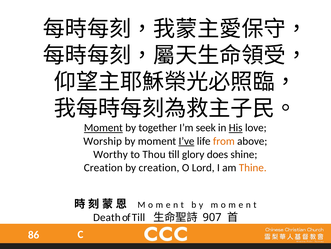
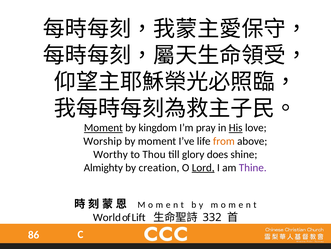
together: together -> kingdom (158, 127)
seek: seek -> pray (206, 127)
I’ve underline: present -> none (187, 141)
Creation: Creation -> Almighty (103, 167)
Lord underline: none -> present (203, 167)
Thine colour: orange -> purple (253, 167)
Death: Death -> World (107, 217)
of Till: Till -> Lift (139, 217)
907: 907 -> 332 (212, 217)
